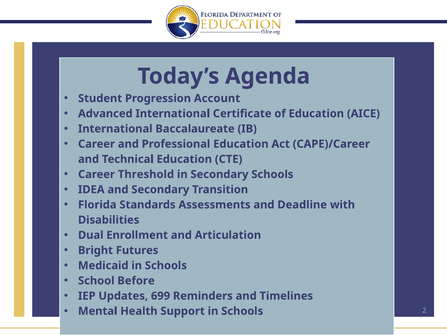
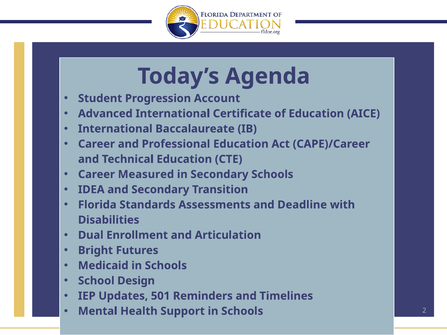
Threshold: Threshold -> Measured (146, 174)
Before: Before -> Design (136, 281)
699: 699 -> 501 (160, 296)
